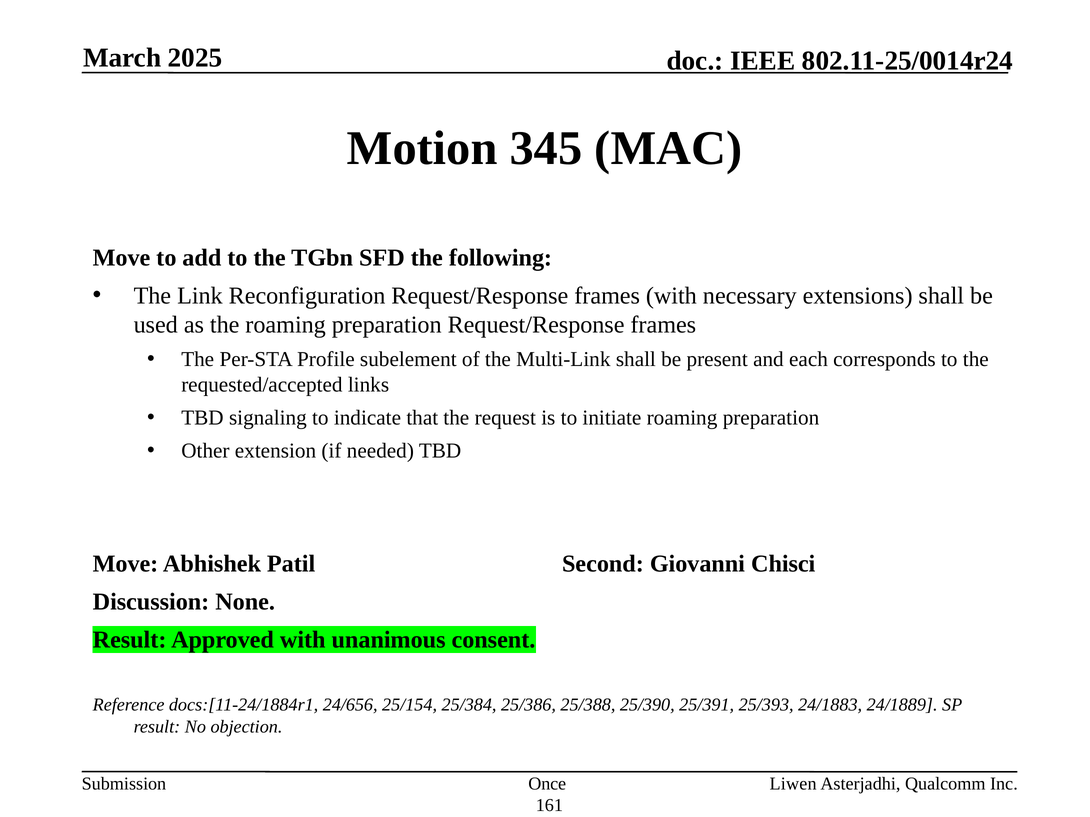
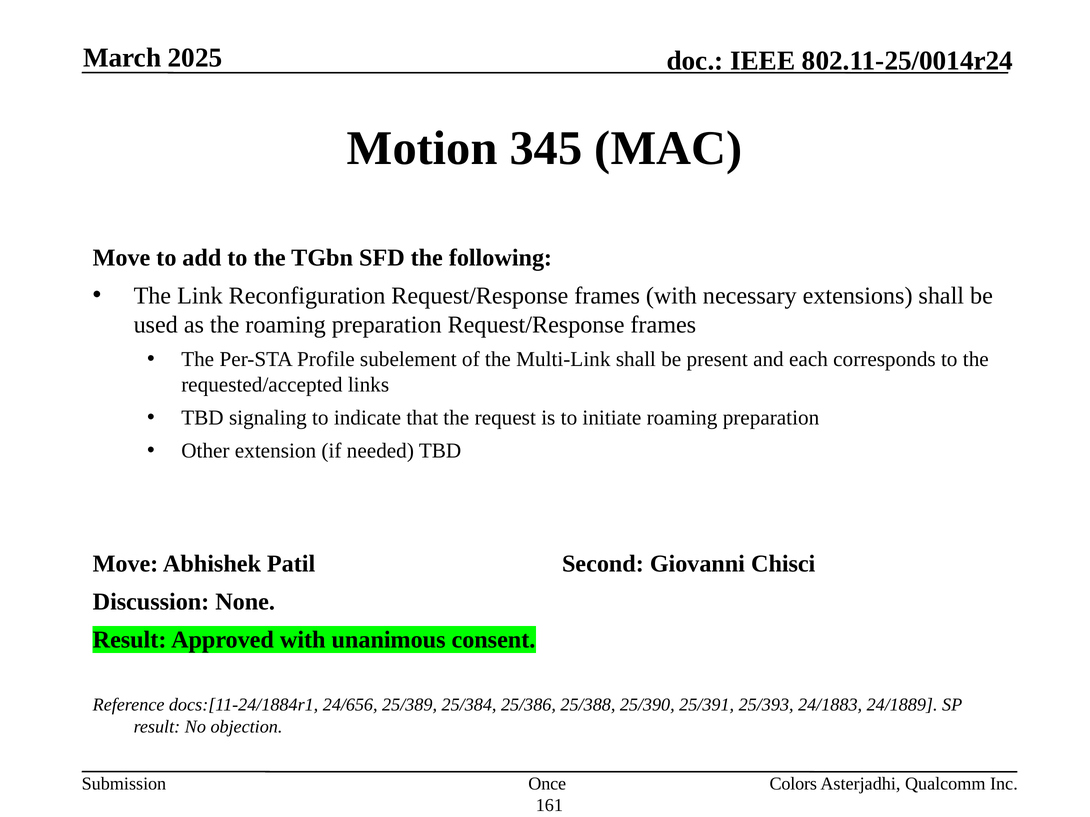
25/154: 25/154 -> 25/389 (410, 705)
Liwen: Liwen -> Colors (793, 784)
